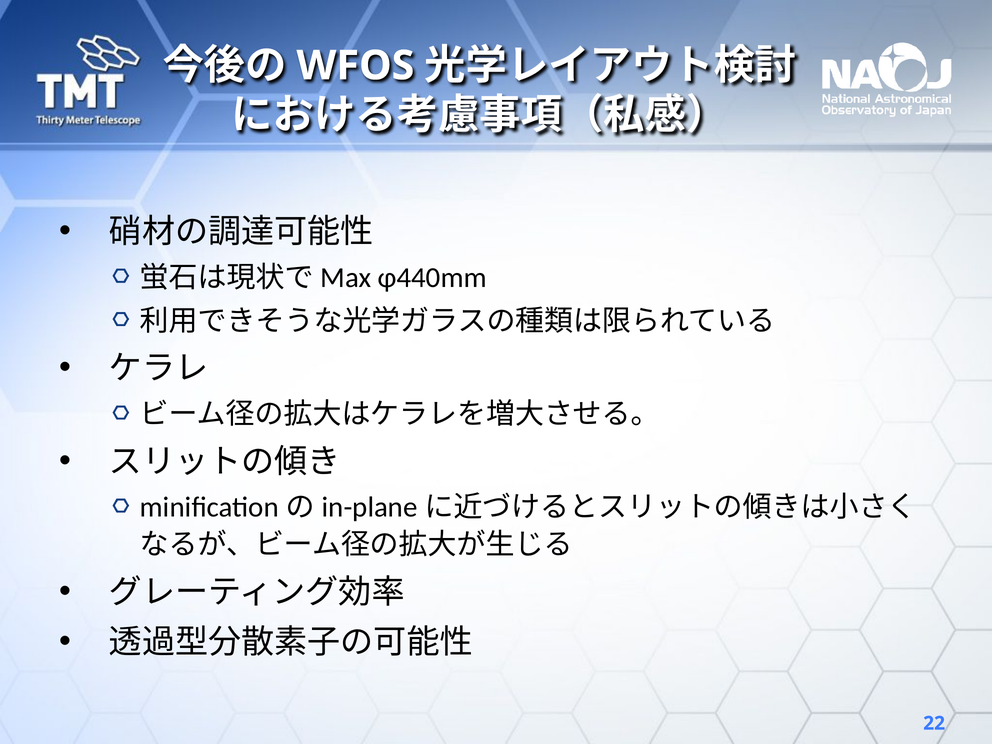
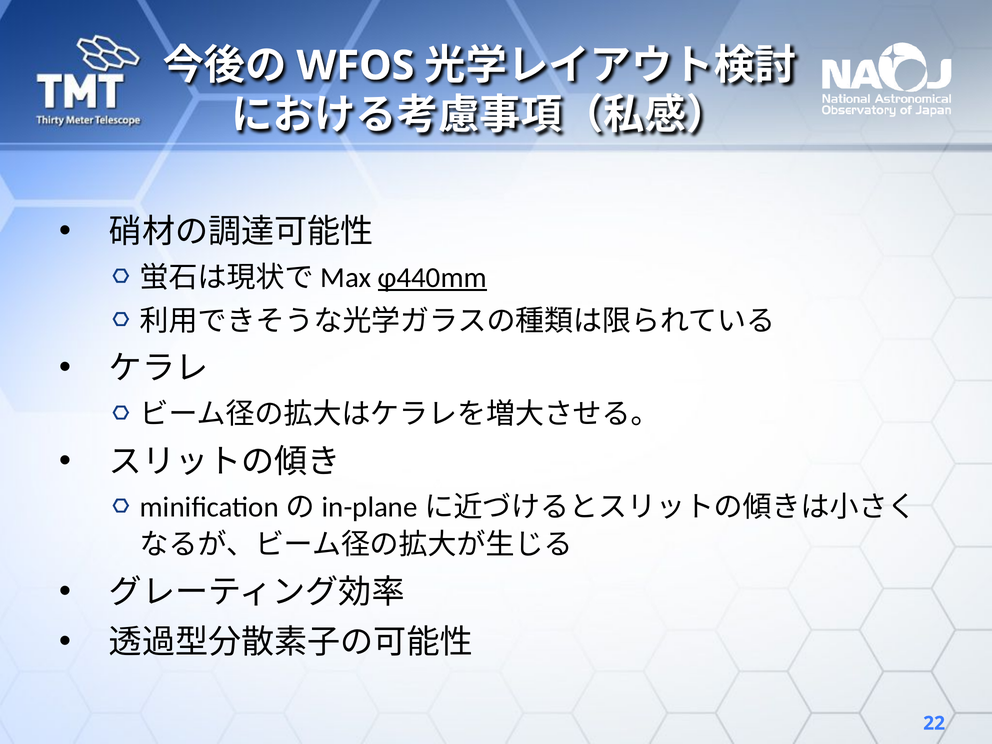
φ440mm underline: none -> present (432, 278)
